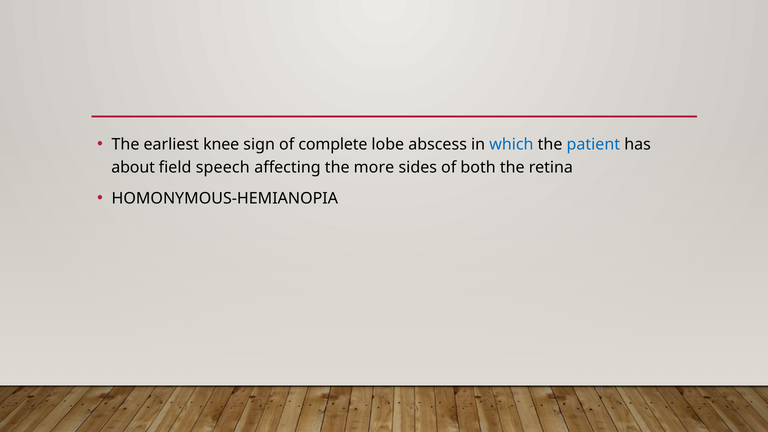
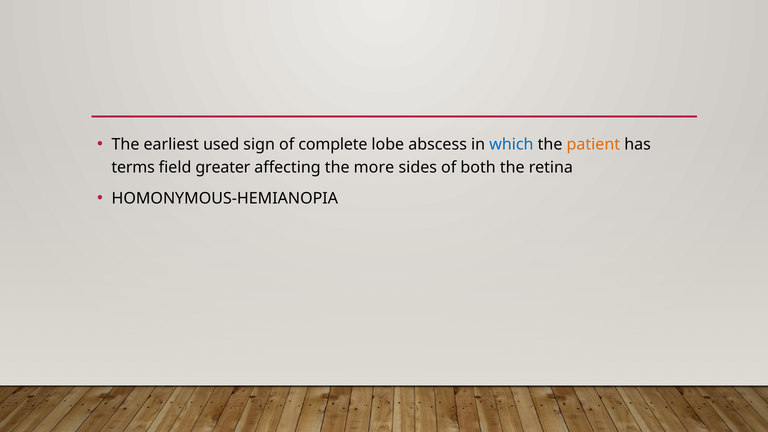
knee: knee -> used (221, 144)
patient colour: blue -> orange (593, 144)
about: about -> terms (133, 167)
speech: speech -> greater (223, 167)
